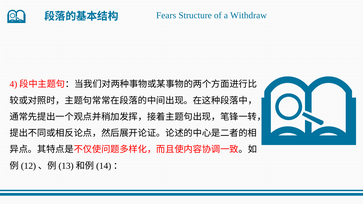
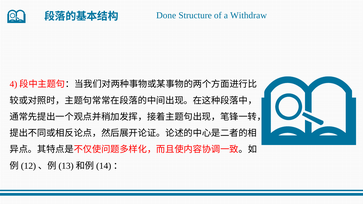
Fears: Fears -> Done (166, 15)
